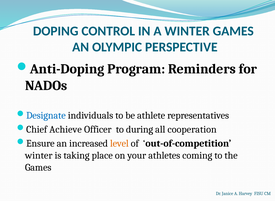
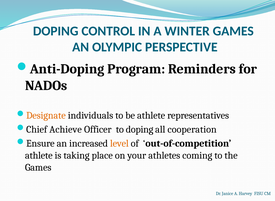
Designate colour: blue -> orange (46, 115)
to during: during -> doping (140, 129)
winter: winter -> athlete (39, 155)
